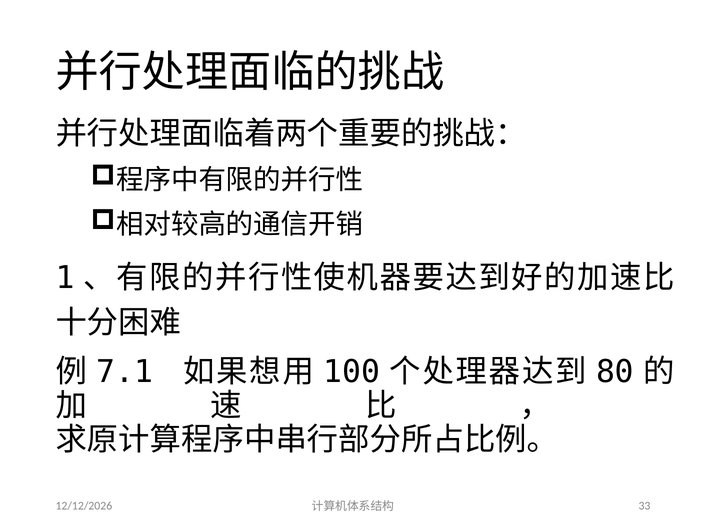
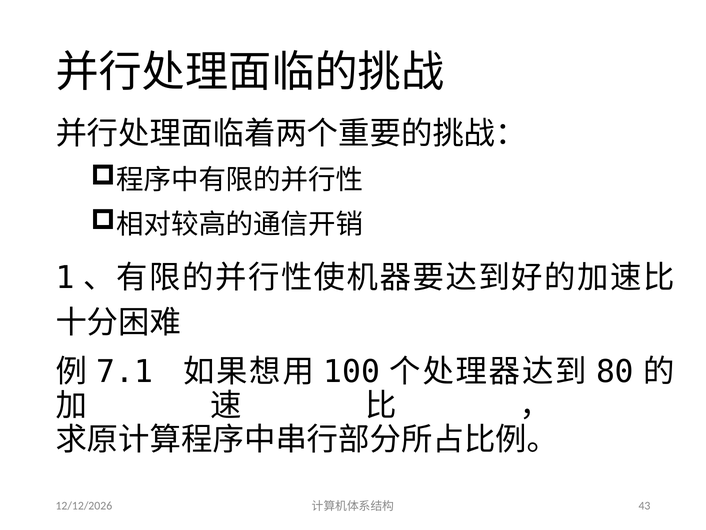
33: 33 -> 43 (644, 506)
